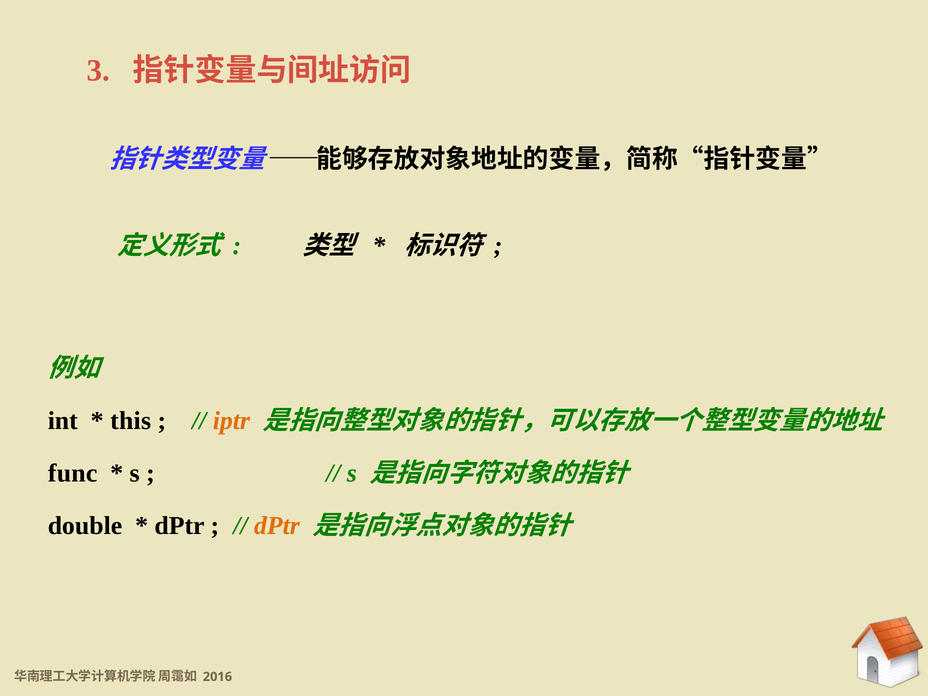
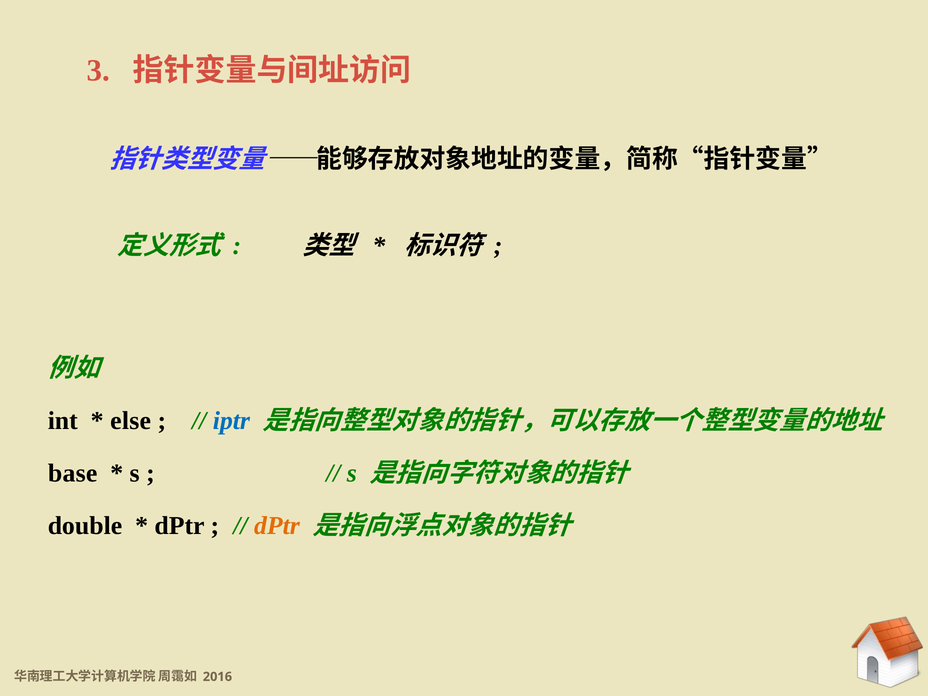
this: this -> else (131, 421)
iptr colour: orange -> blue (231, 421)
func: func -> base (73, 473)
